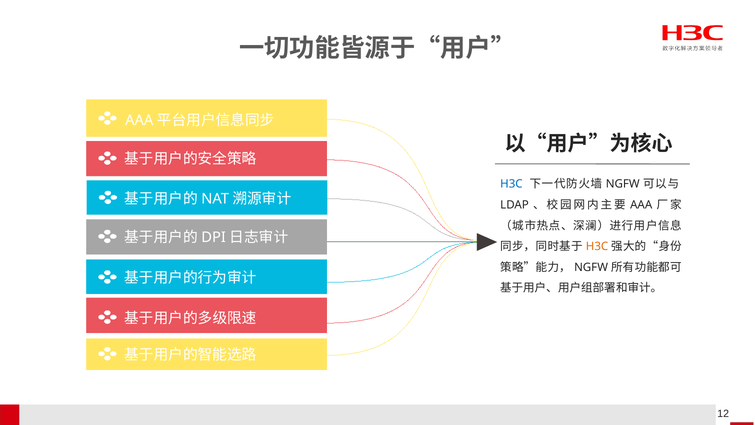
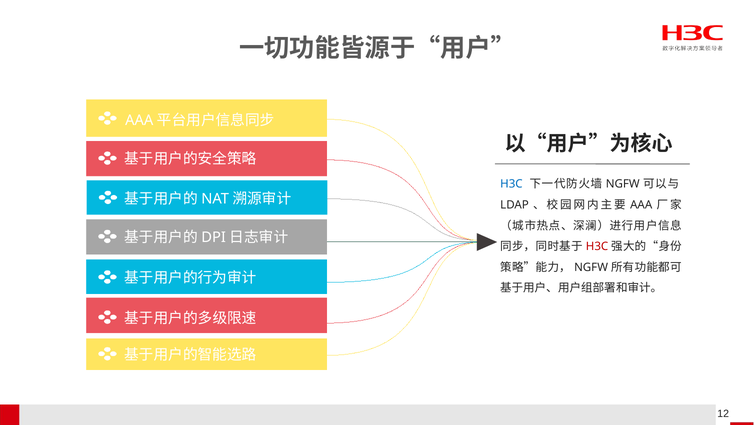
H3C colour: orange -> red (597, 246)
